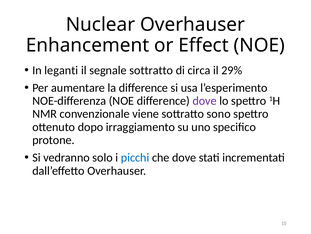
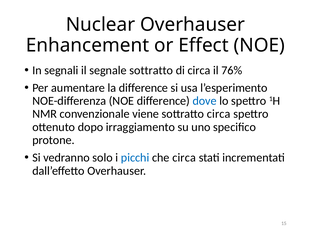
leganti: leganti -> segnali (61, 70)
29%: 29% -> 76% (232, 70)
dove colour: purple -> blue (205, 101)
sottratto sono: sono -> circa (219, 114)
che dove: dove -> circa (184, 157)
